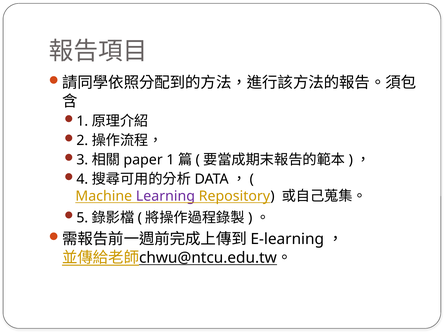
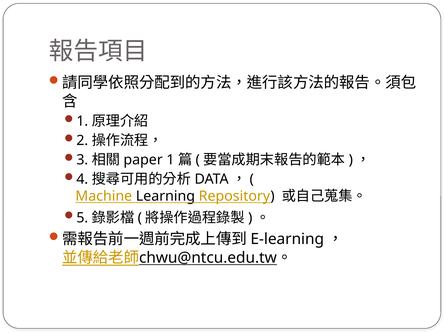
Learning colour: purple -> black (165, 196)
